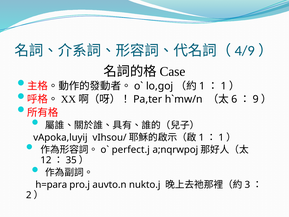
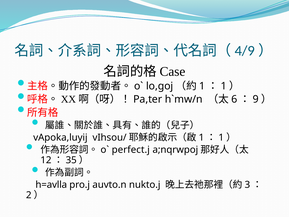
h=para: h=para -> h=avlla (51, 185)
